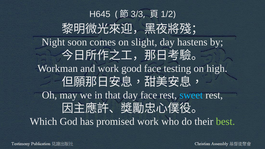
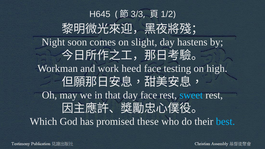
good: good -> heed (131, 69)
promised work: work -> these (148, 122)
best colour: light green -> light blue (225, 122)
